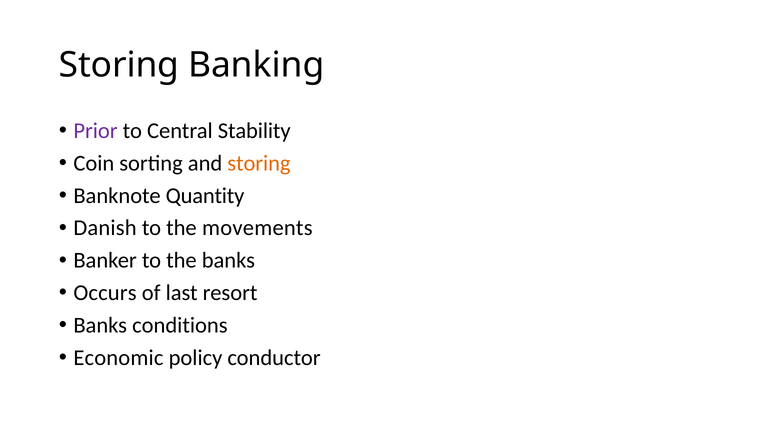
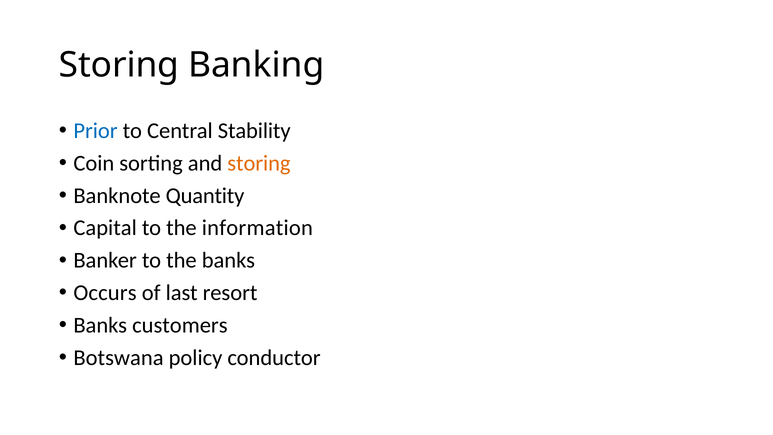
Prior colour: purple -> blue (96, 131)
Danish: Danish -> Capital (105, 228)
movements: movements -> information (257, 228)
conditions: conditions -> customers (180, 325)
Economic: Economic -> Botswana (118, 358)
